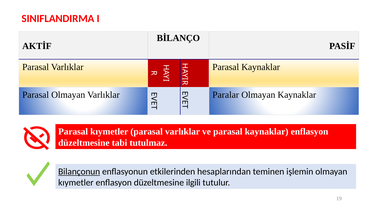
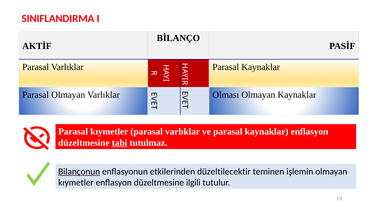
Paralar: Paralar -> Olması (226, 95)
tabi underline: none -> present (120, 143)
hesaplarından: hesaplarından -> düzeltilecektir (224, 172)
